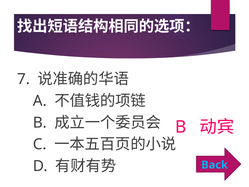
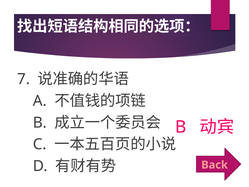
Back colour: light blue -> pink (215, 165)
